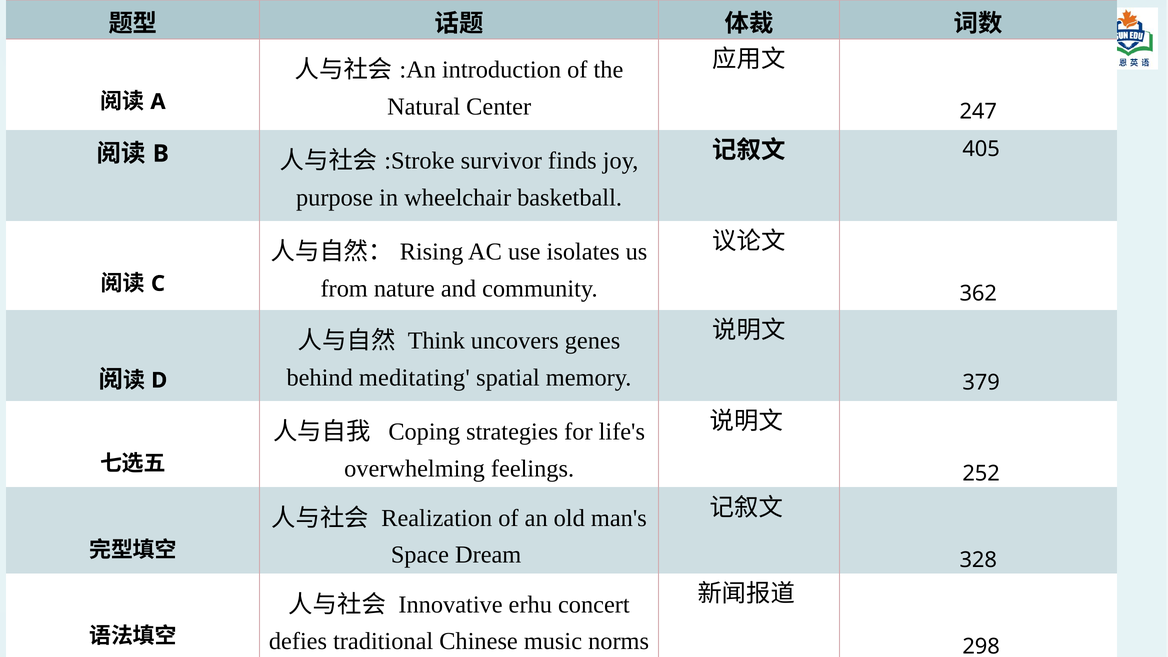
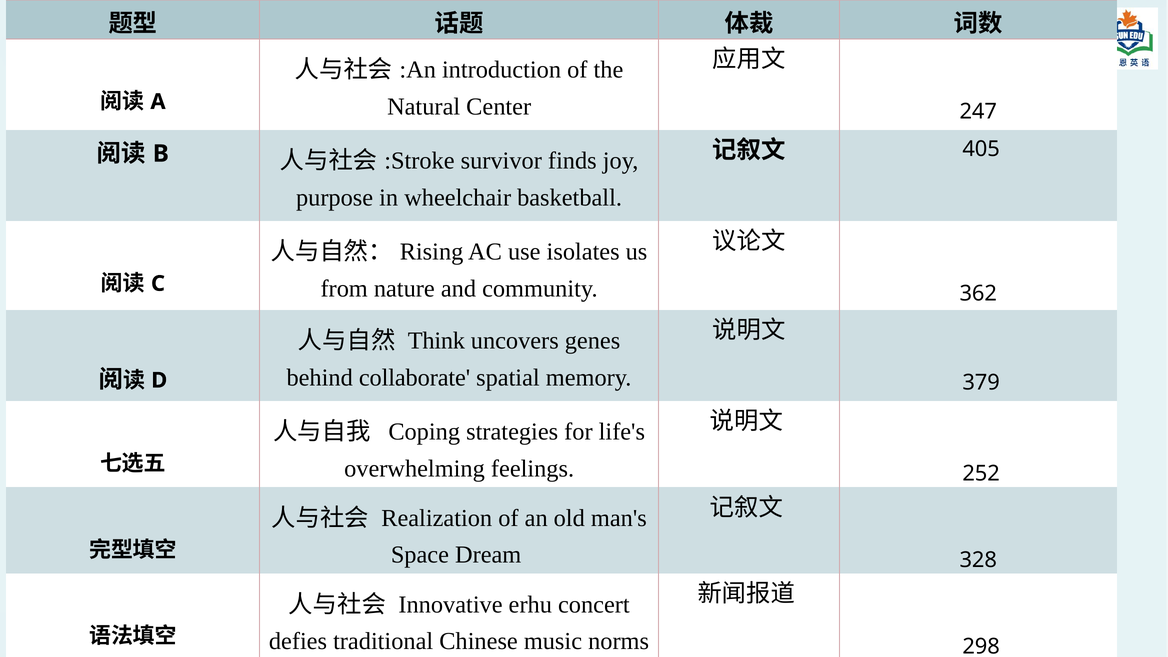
meditating: meditating -> collaborate (415, 378)
